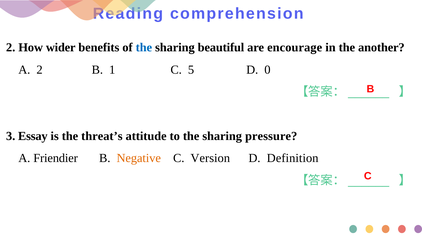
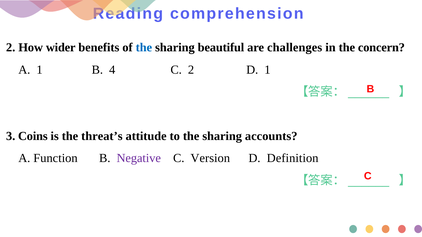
encourage: encourage -> challenges (295, 48)
another: another -> concern (381, 48)
A 2: 2 -> 1 (40, 70)
1: 1 -> 4 (112, 70)
C 5: 5 -> 2 (191, 70)
D 0: 0 -> 1 (267, 70)
Essay: Essay -> Coins (33, 136)
pressure: pressure -> accounts (271, 136)
Friendier: Friendier -> Function (55, 158)
Negative colour: orange -> purple (139, 158)
